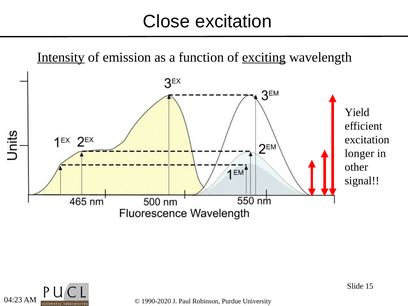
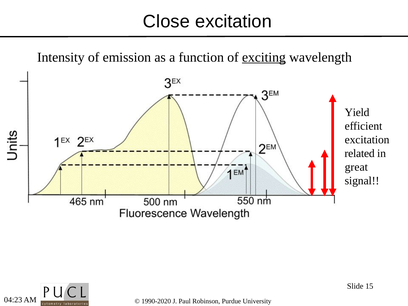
Intensity underline: present -> none (61, 57)
longer: longer -> related (360, 153)
other: other -> great (356, 167)
